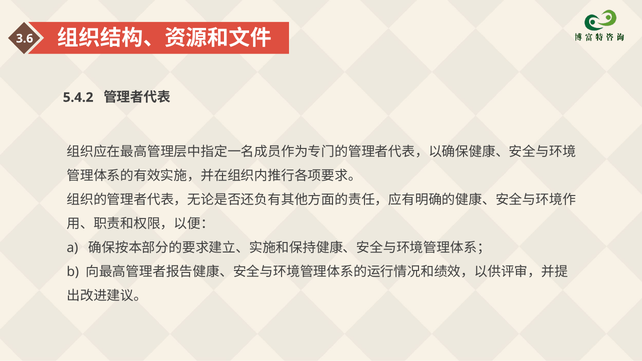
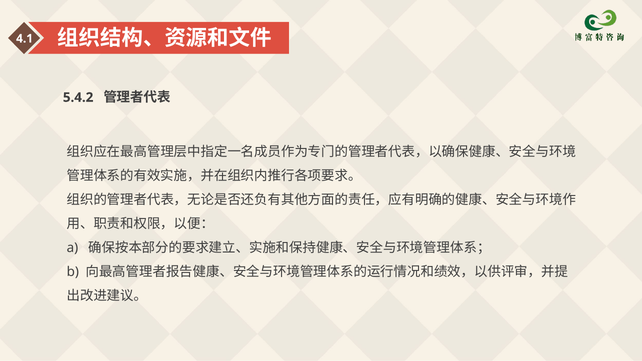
3.6: 3.6 -> 4.1 (25, 39)
